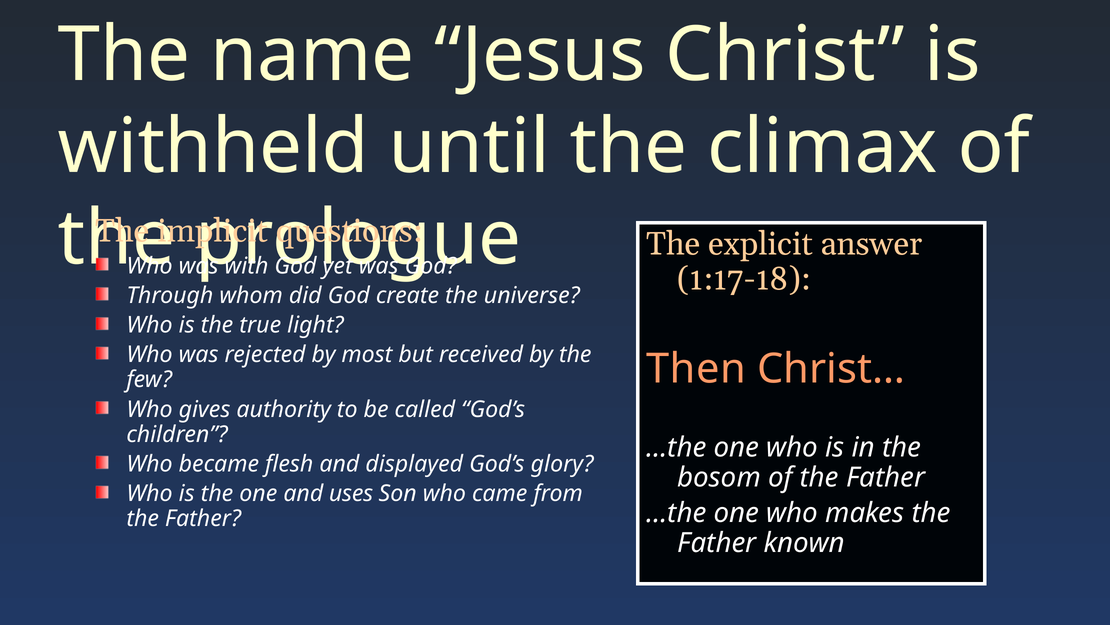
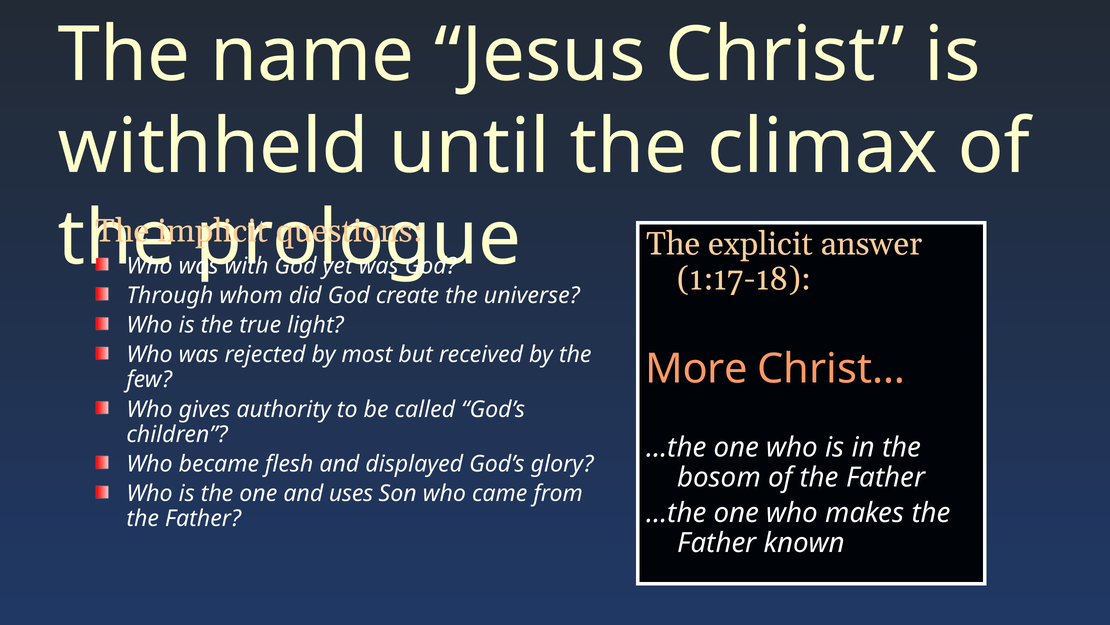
Then: Then -> More (696, 368)
